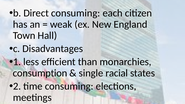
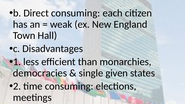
consumption: consumption -> democracies (40, 73)
racial: racial -> given (117, 73)
